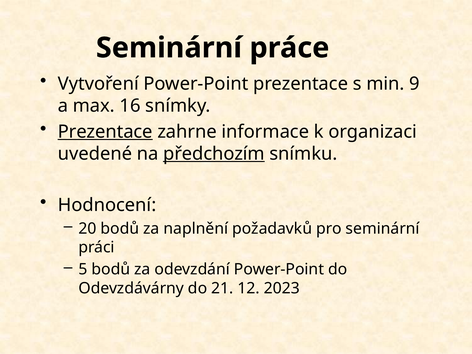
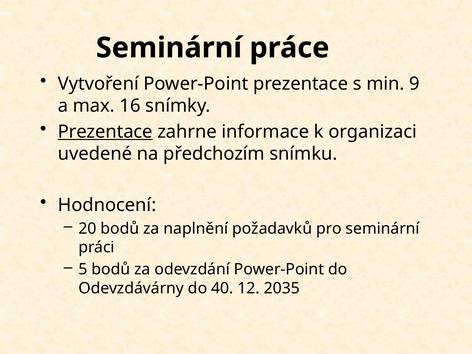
předchozím underline: present -> none (214, 154)
21: 21 -> 40 (222, 288)
2023: 2023 -> 2035 (282, 288)
